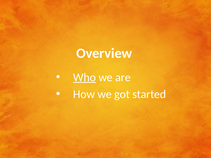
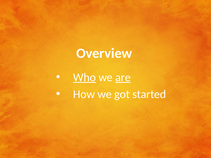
are underline: none -> present (123, 78)
